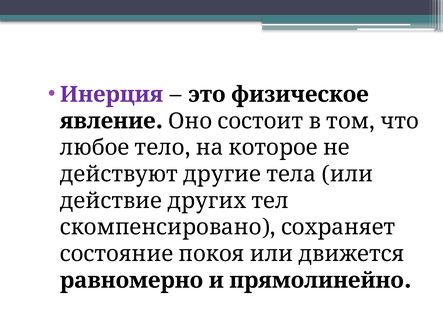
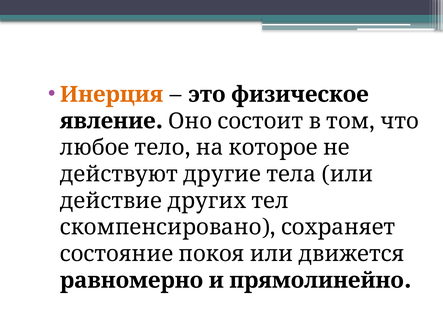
Инерция colour: purple -> orange (112, 95)
